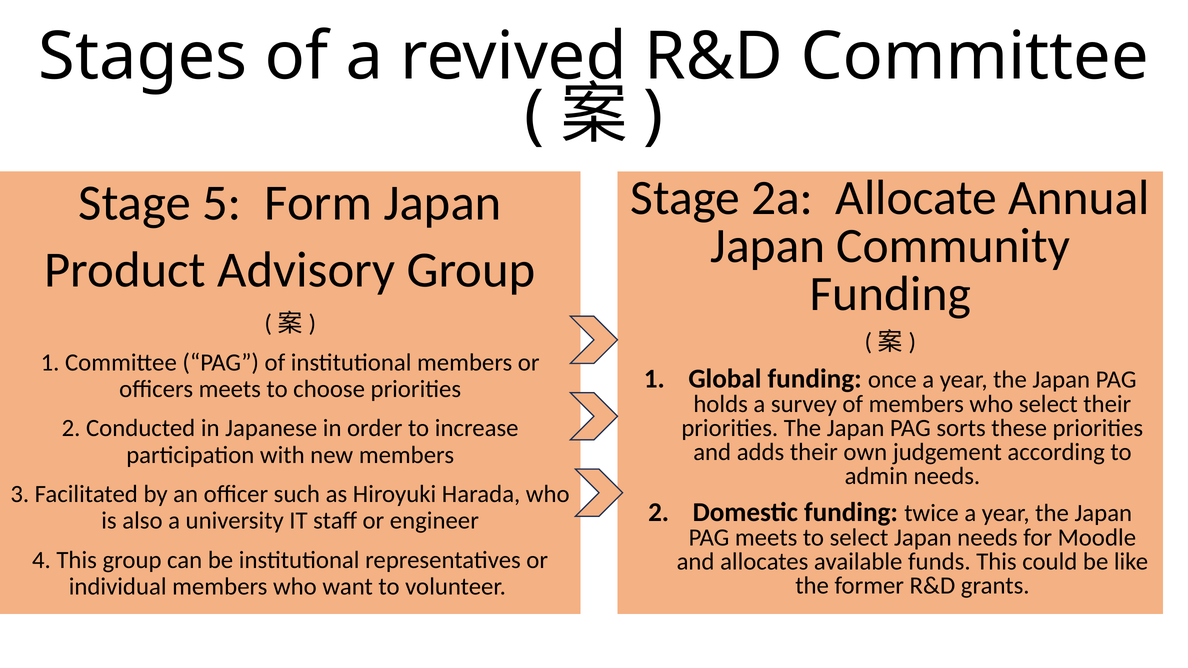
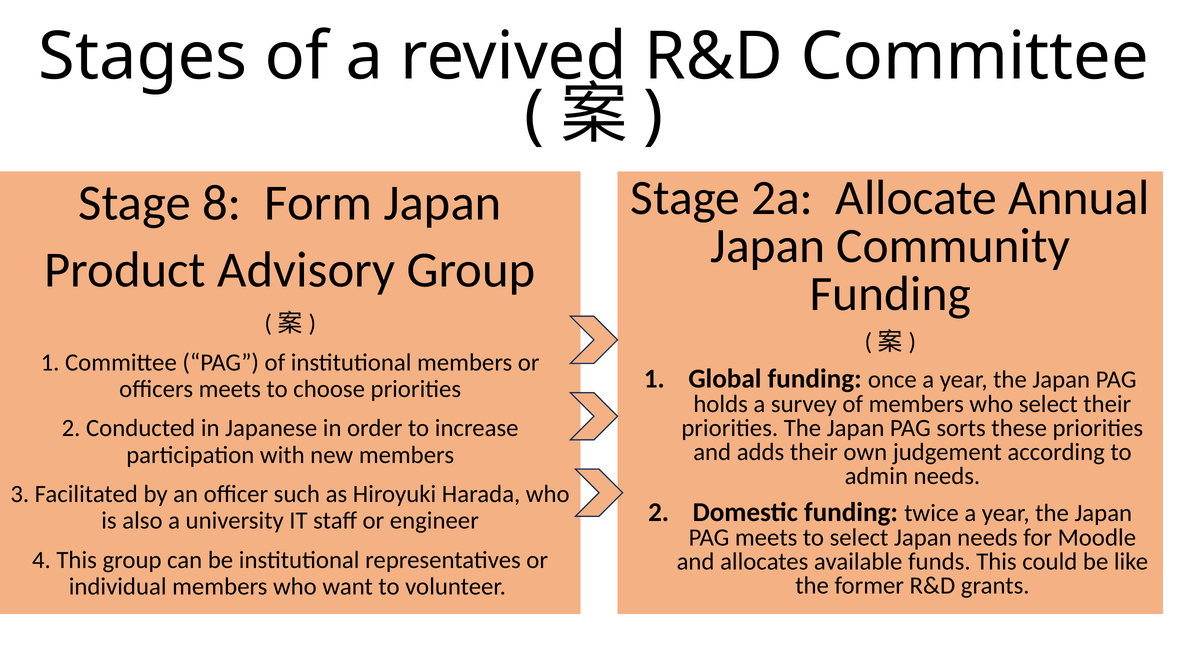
5: 5 -> 8 (222, 203)
